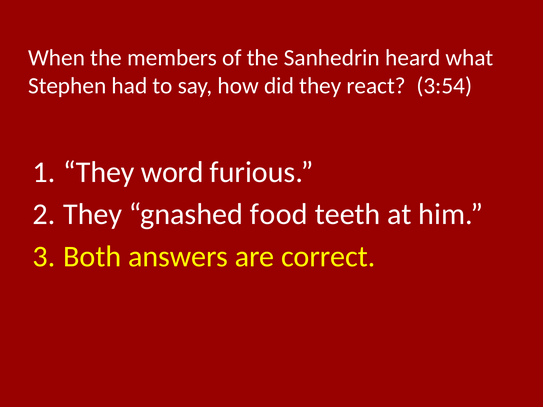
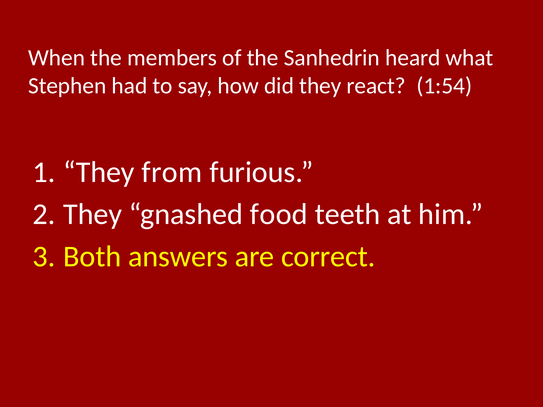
3:54: 3:54 -> 1:54 (444, 86)
word: word -> from (172, 172)
